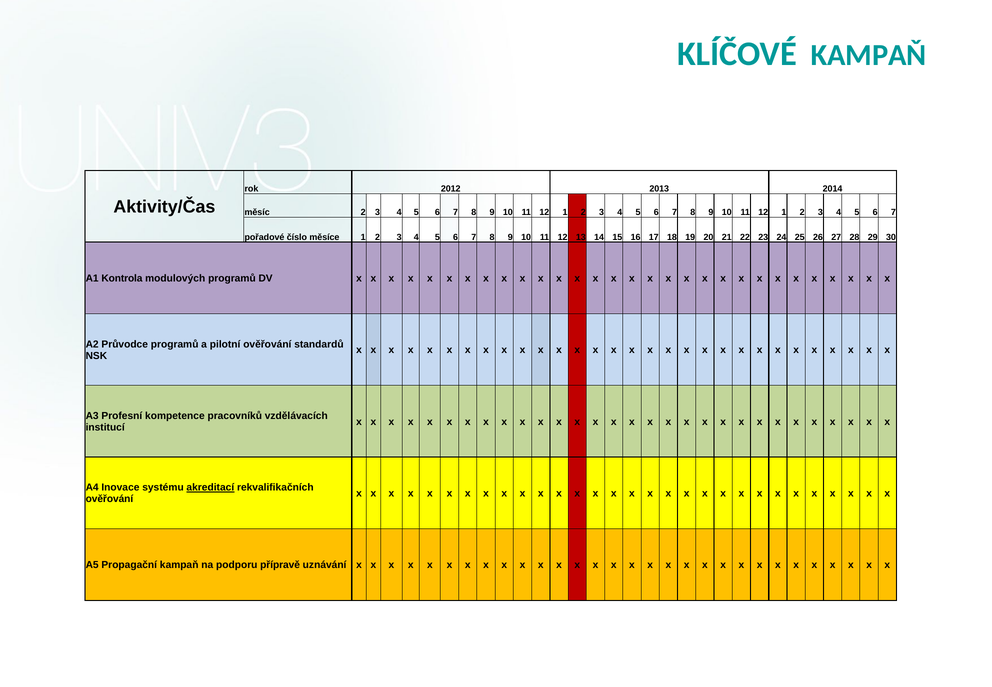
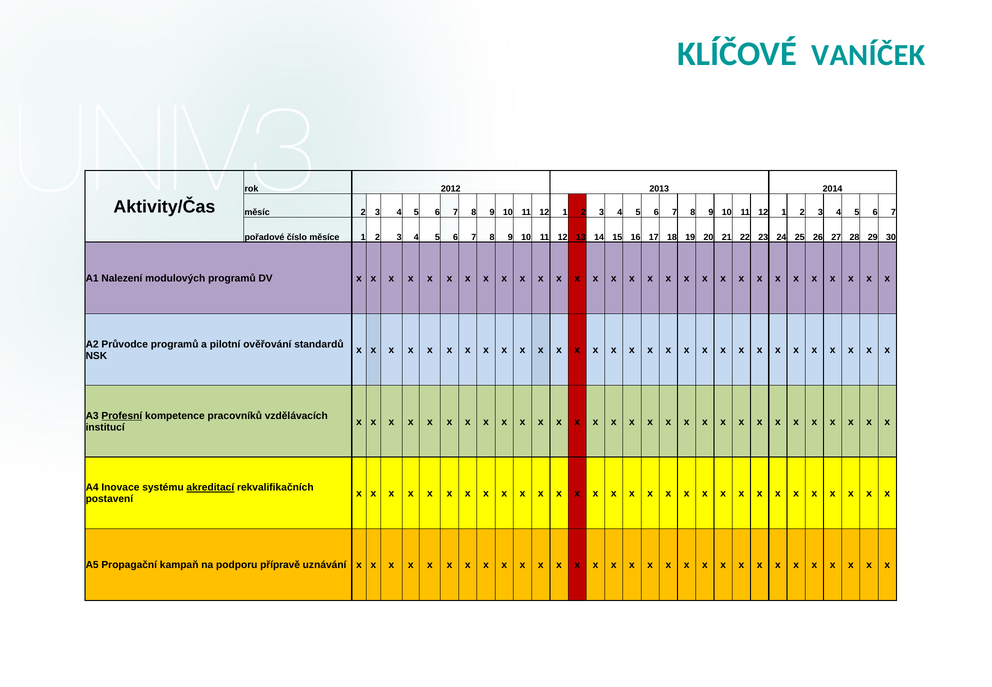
KLÍČOVÉ KAMPAŇ: KAMPAŇ -> VANÍČEK (868, 55)
Kontrola: Kontrola -> Nalezení (122, 278)
Profesní underline: none -> present (122, 416)
ověřování: ověřování -> postavení (109, 499)
